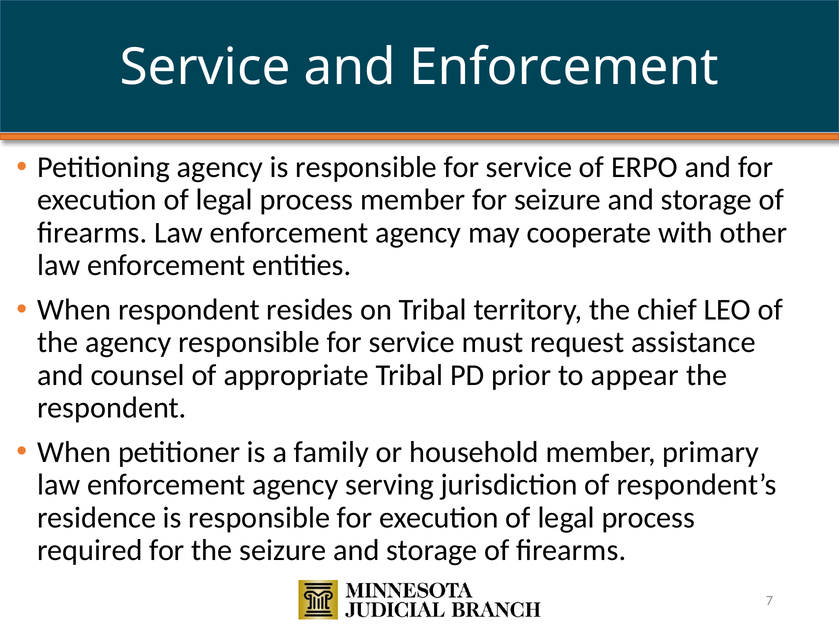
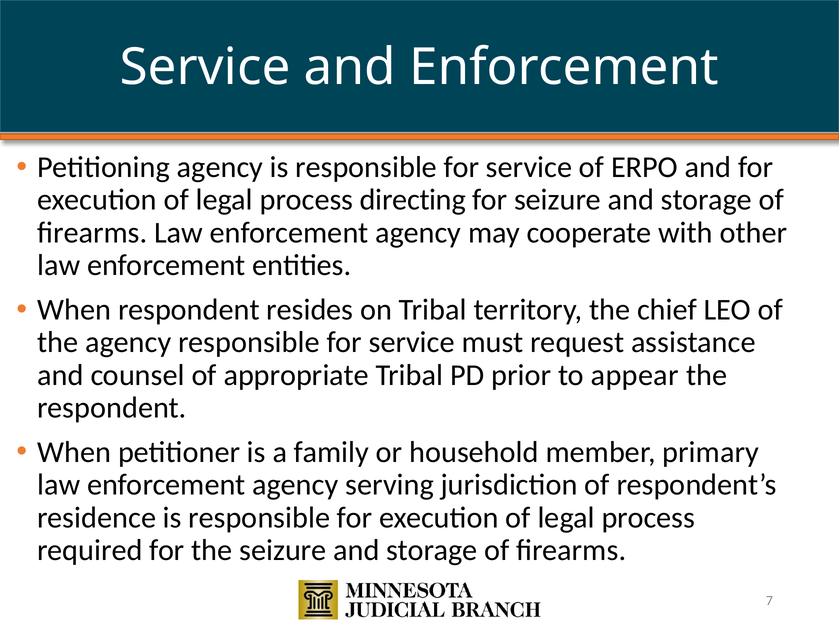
process member: member -> directing (413, 200)
